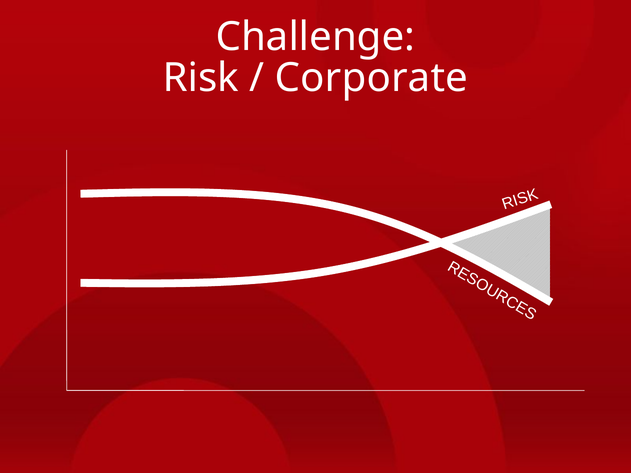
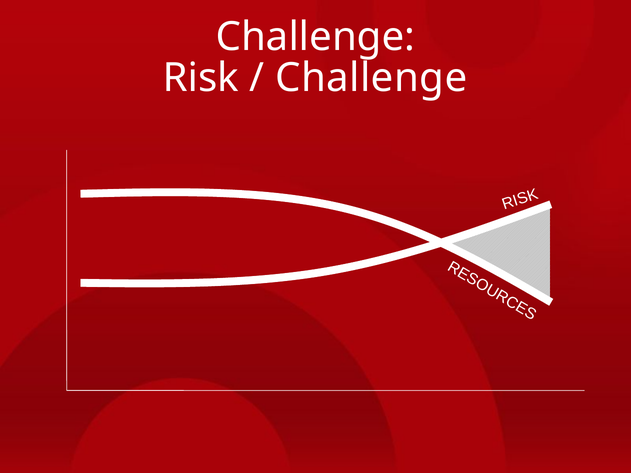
Corporate: Corporate -> Challenge (371, 78)
